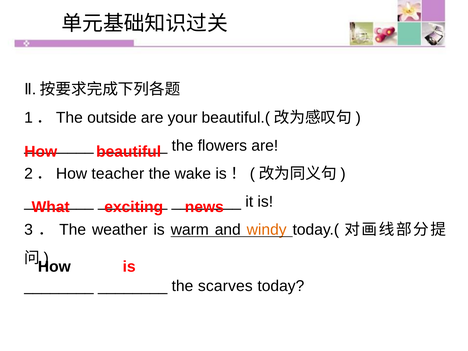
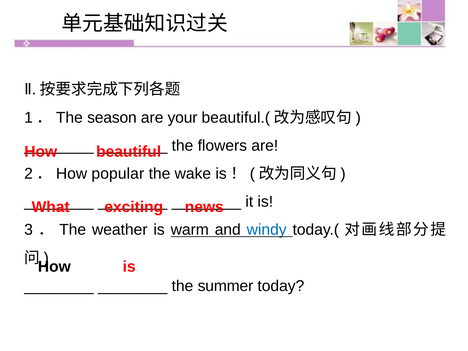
outside: outside -> season (112, 118)
teacher: teacher -> popular (118, 174)
windy colour: orange -> blue (267, 230)
scarves: scarves -> summer (225, 286)
